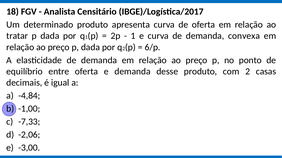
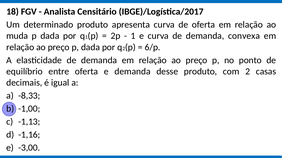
tratar: tratar -> muda (17, 36)
-4,84: -4,84 -> -8,33 (29, 96)
-7,33: -7,33 -> -1,13 (29, 122)
-2,06: -2,06 -> -1,16 (29, 135)
